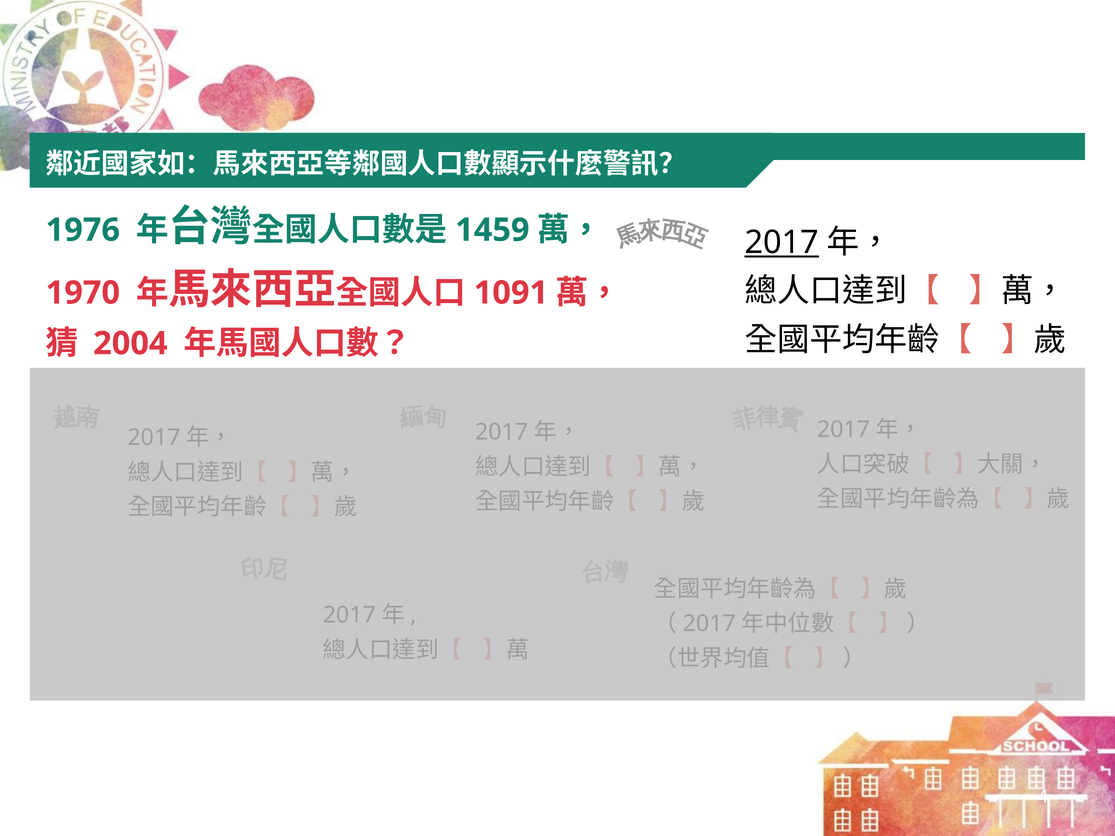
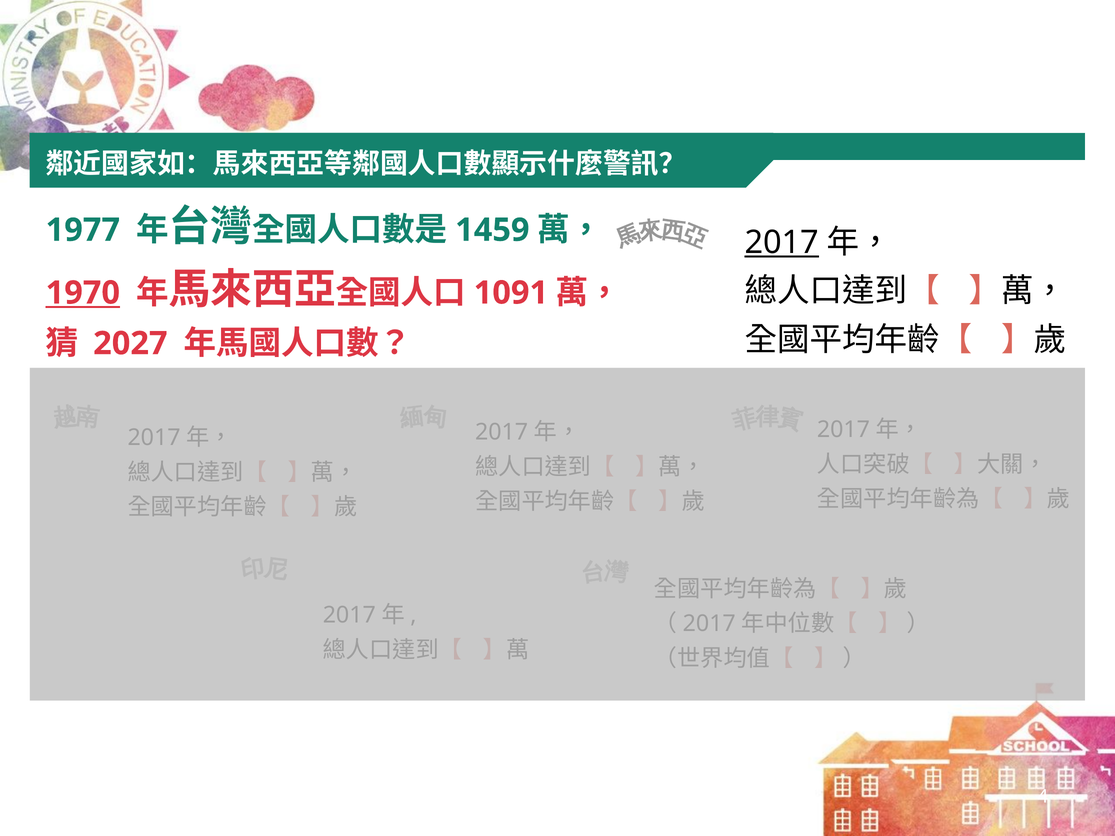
1976: 1976 -> 1977 (83, 230)
1970 underline: none -> present (83, 293)
2004: 2004 -> 2027 (130, 344)
